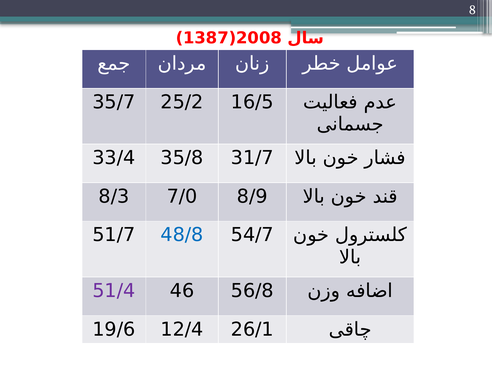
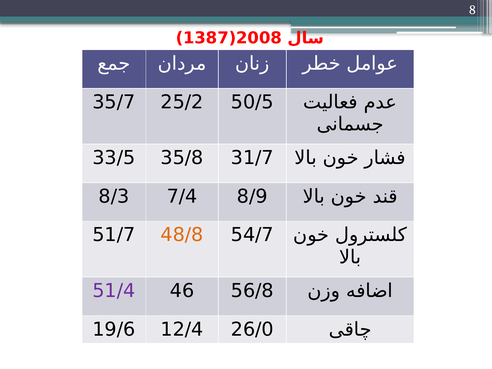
16/5: 16/5 -> 50/5 (252, 102)
33/4: 33/4 -> 33/5 (114, 158)
7/0: 7/0 -> 7/4 (182, 196)
48/8 colour: blue -> orange (182, 235)
26/1: 26/1 -> 26/0 (252, 329)
